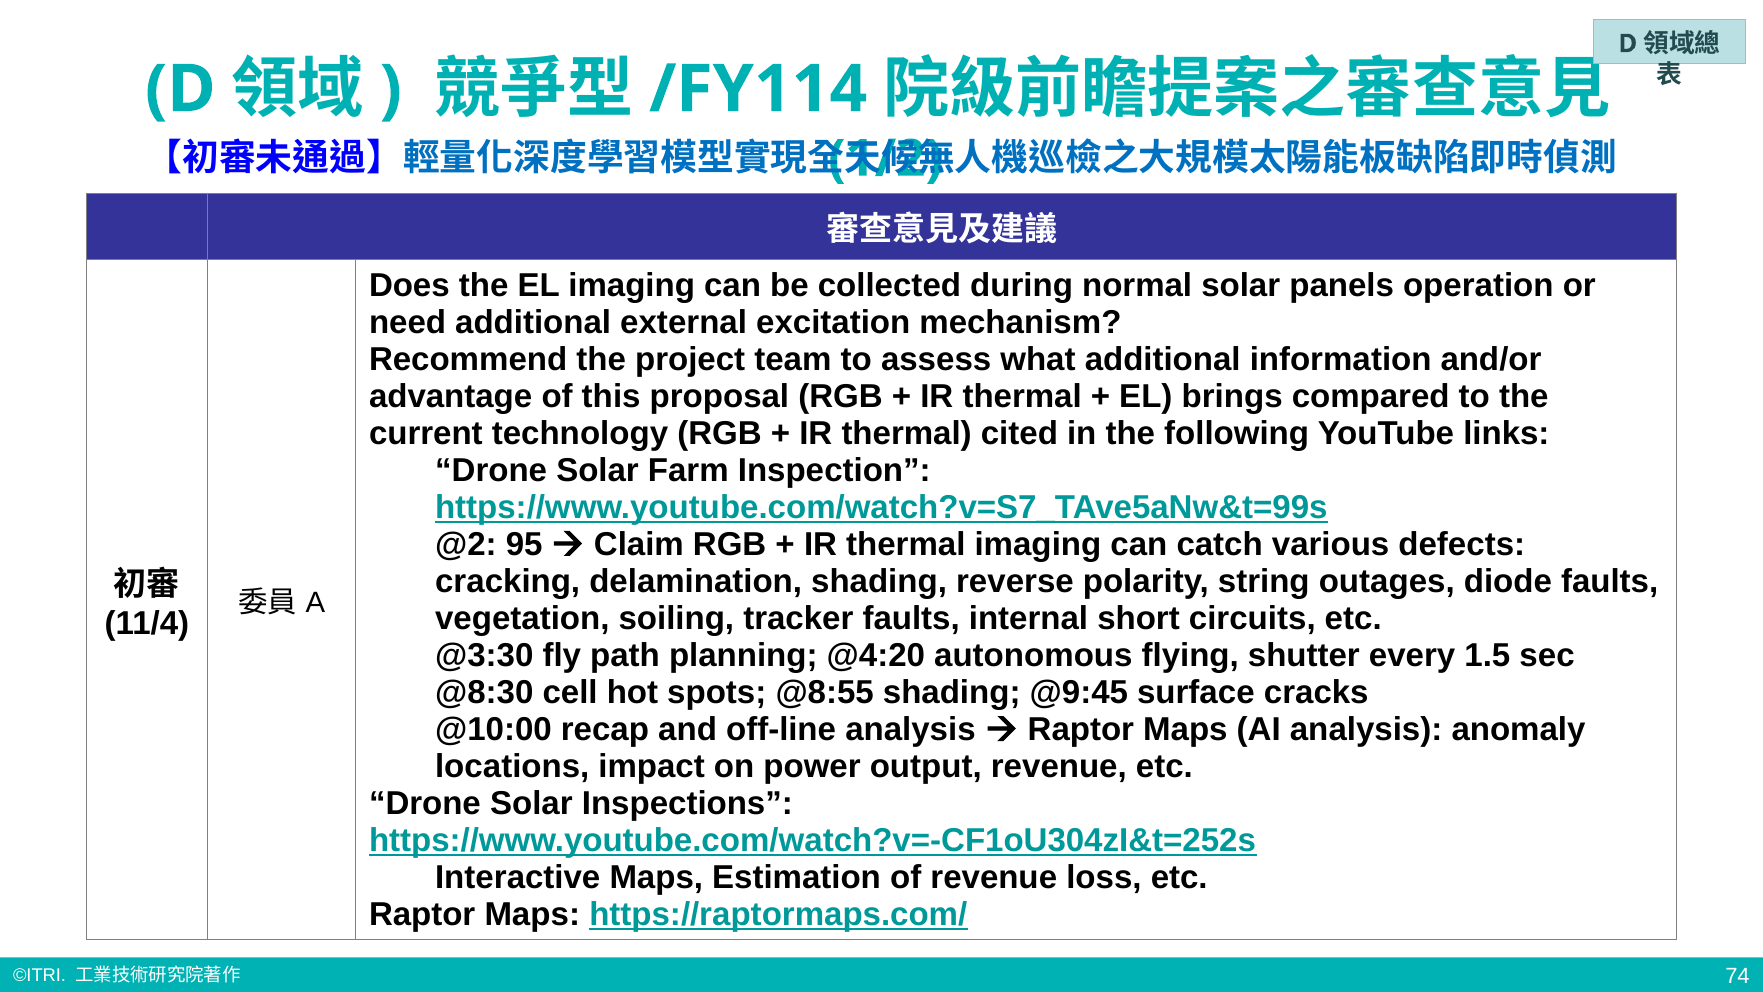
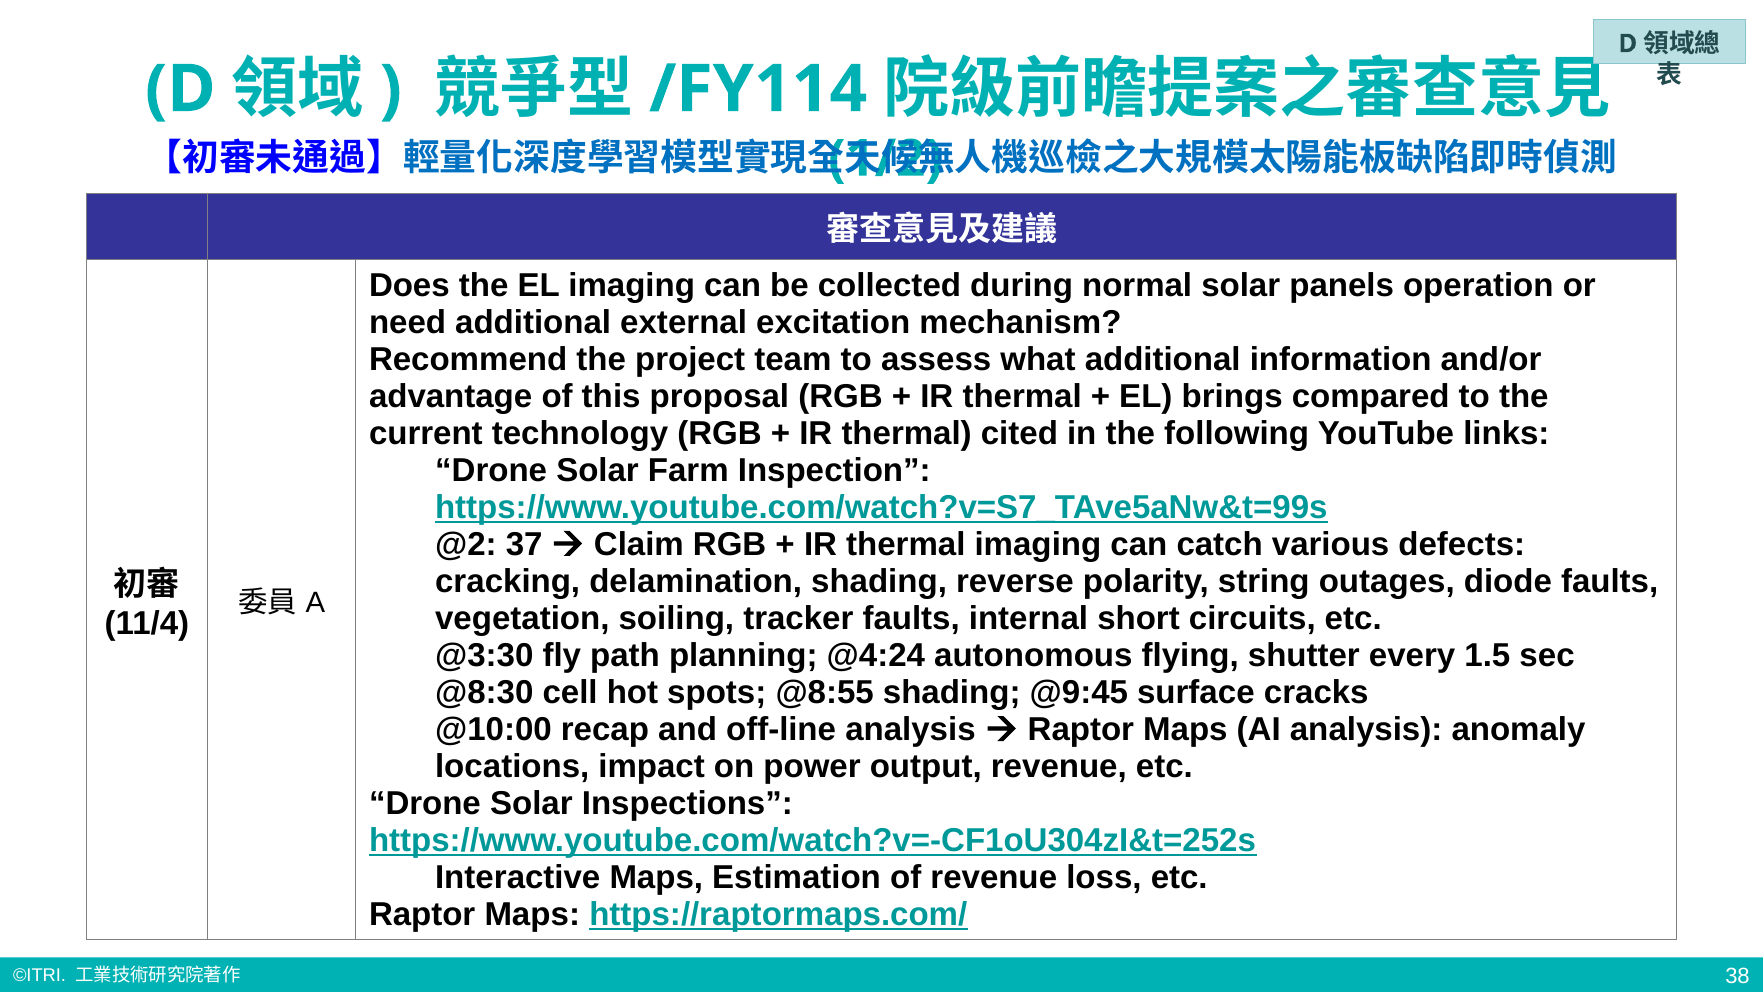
95: 95 -> 37 (524, 544)
@4:20: @4:20 -> @4:24 (876, 655)
74: 74 -> 38 (1738, 976)
